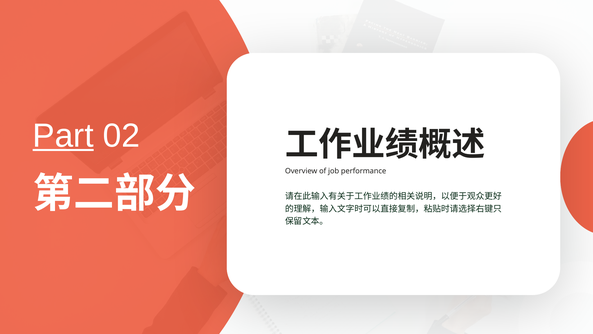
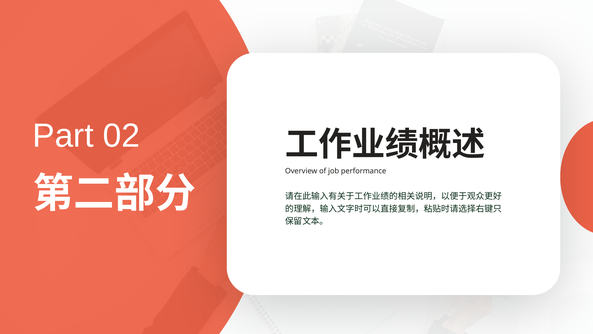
Part underline: present -> none (63, 135)
